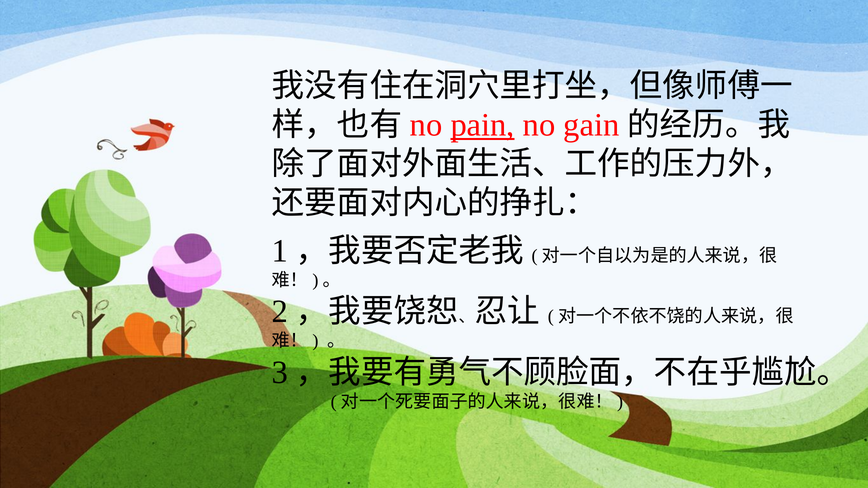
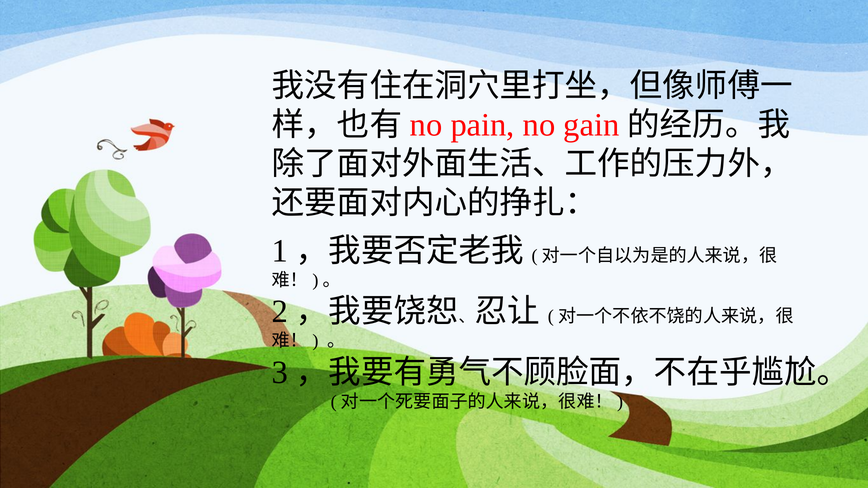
pain underline: present -> none (483, 125)
